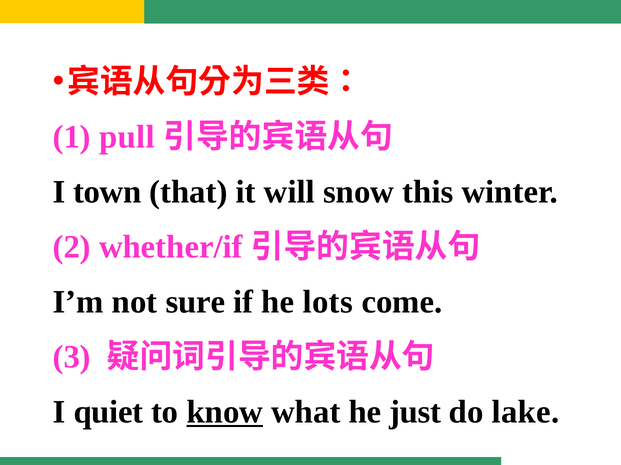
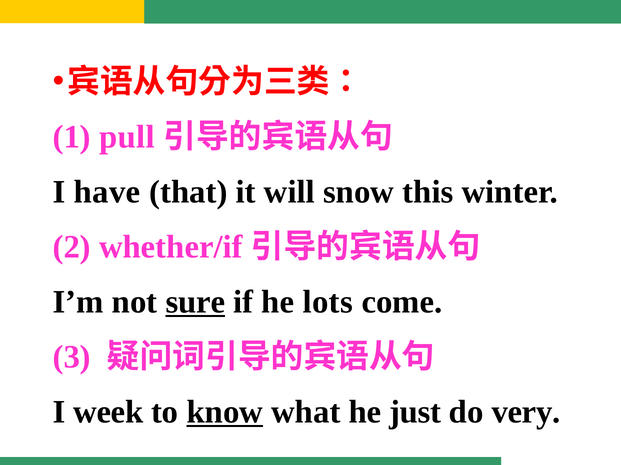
town: town -> have (107, 192)
sure underline: none -> present (195, 302)
quiet: quiet -> week (108, 412)
lake: lake -> very (526, 412)
